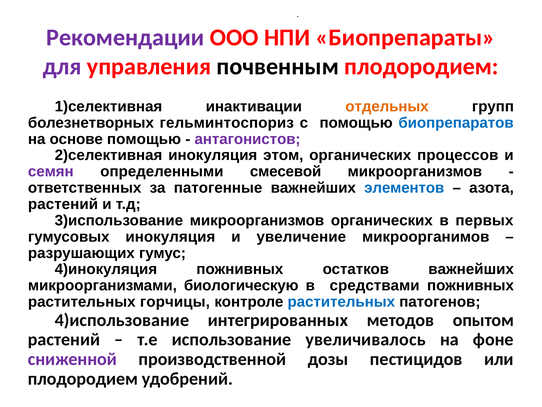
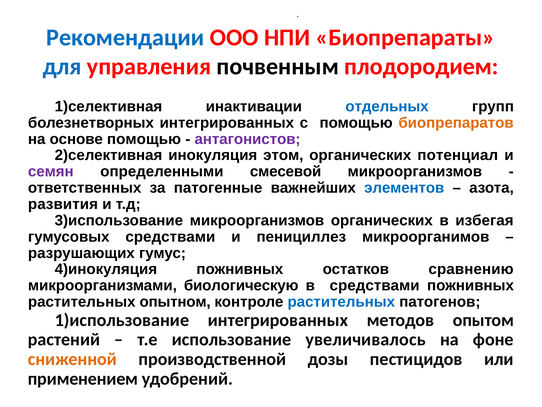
Рекомендации colour: purple -> blue (125, 37)
для colour: purple -> blue (62, 66)
отдельных colour: orange -> blue (387, 106)
болезнетворных гельминтоспориз: гельминтоспориз -> интегрированных (227, 123)
биопрепаратов colour: blue -> orange (456, 123)
процессов: процессов -> потенциал (458, 155)
растений: растений -> развития (63, 204)
первых: первых -> избегая (484, 220)
гумусовых инокуляция: инокуляция -> средствами (170, 236)
увеличение: увеличение -> пенициллез (301, 236)
остатков важнейших: важнейших -> сравнению (471, 269)
горчицы: горчицы -> опытном (175, 301)
4)использование: 4)использование -> 1)использование (122, 320)
сниженной colour: purple -> orange (72, 359)
плодородием: плодородием -> применением (83, 378)
